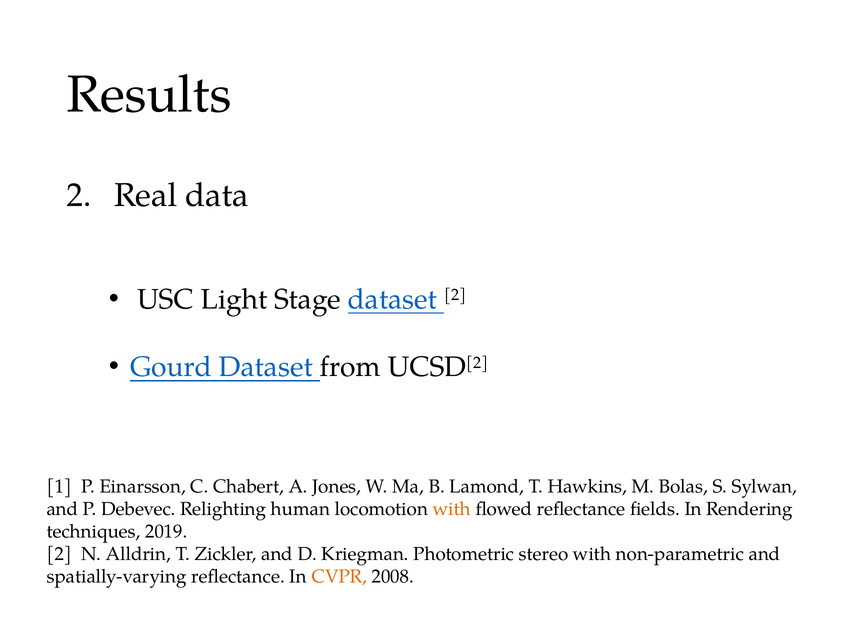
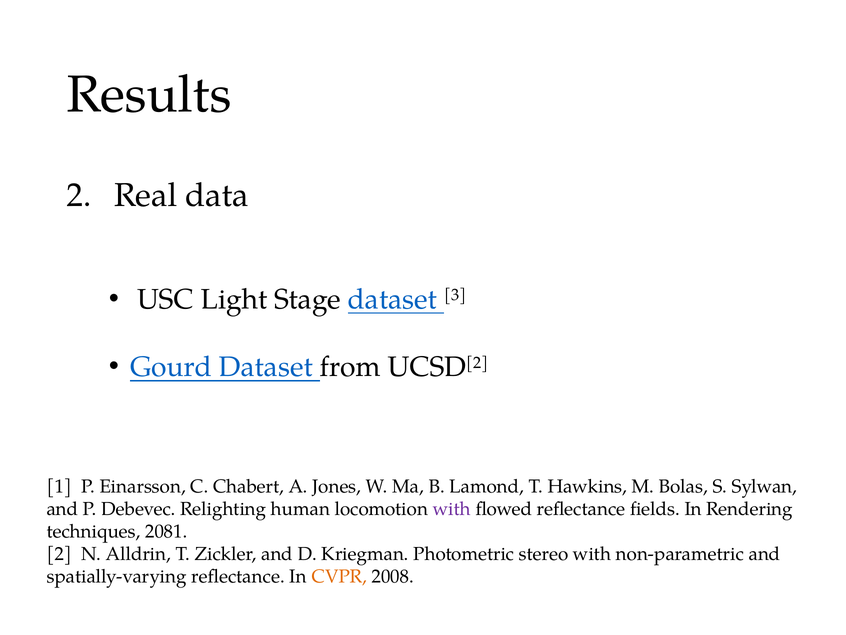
dataset 2: 2 -> 3 (455, 295)
with colour: orange -> purple (452, 509)
2019: 2019 -> 2081 (166, 531)
